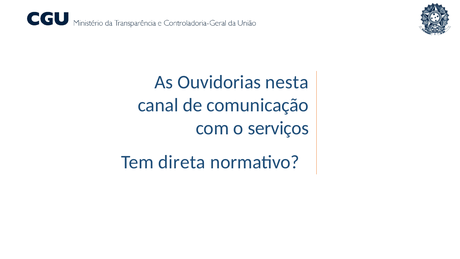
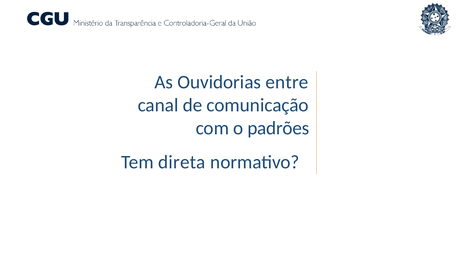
nesta: nesta -> entre (287, 82)
serviços: serviços -> padrões (278, 128)
